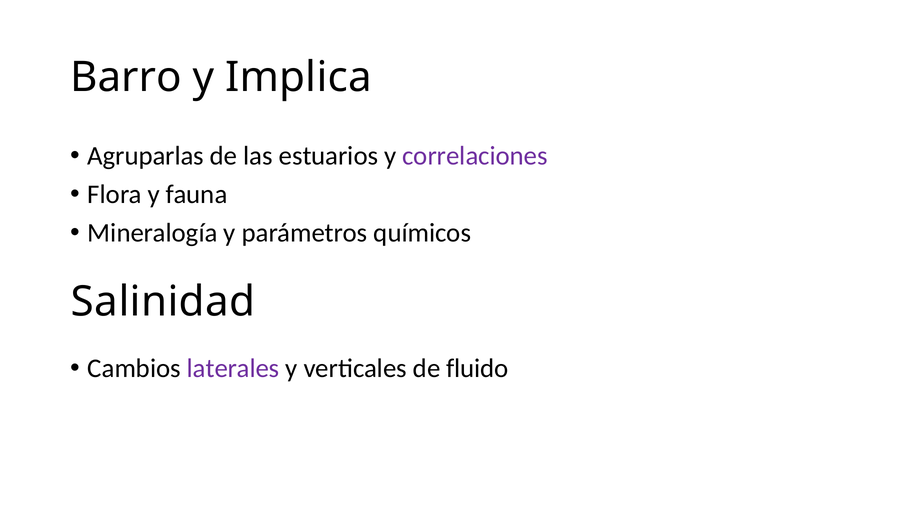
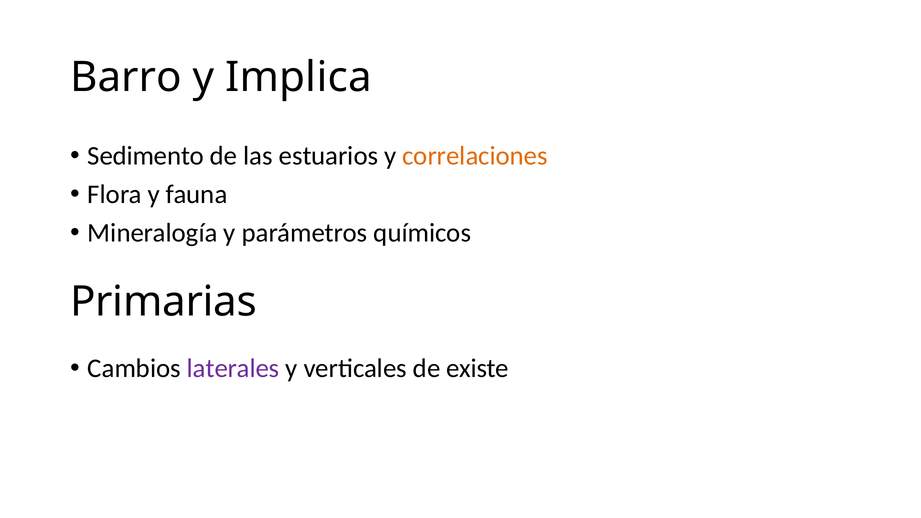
Agruparlas: Agruparlas -> Sedimento (146, 156)
correlaciones colour: purple -> orange (475, 156)
Salinidad: Salinidad -> Primarias (163, 302)
fluido: fluido -> existe (478, 369)
